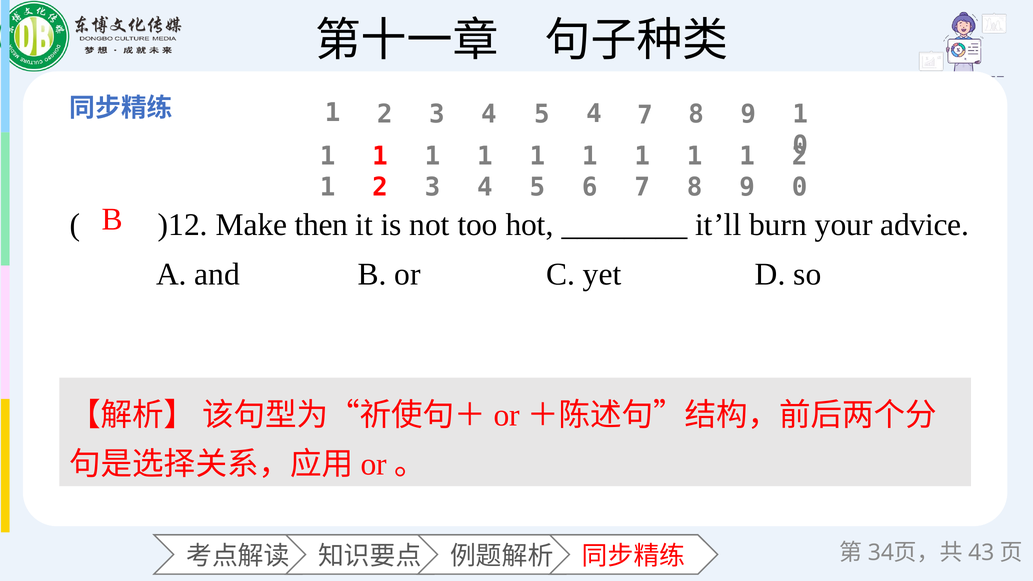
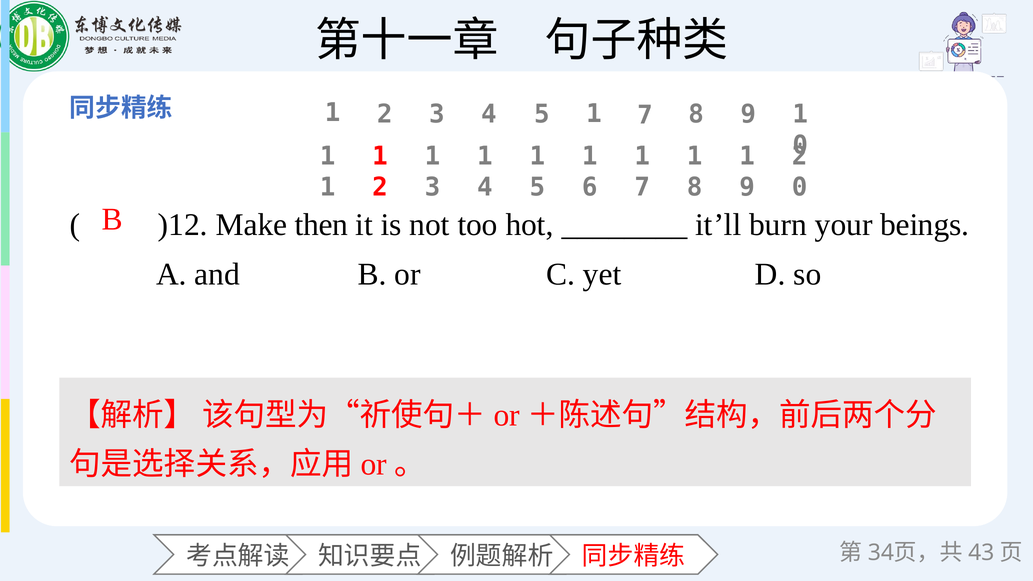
4 5 4: 4 -> 1 (594, 114)
advice: advice -> beings (925, 225)
